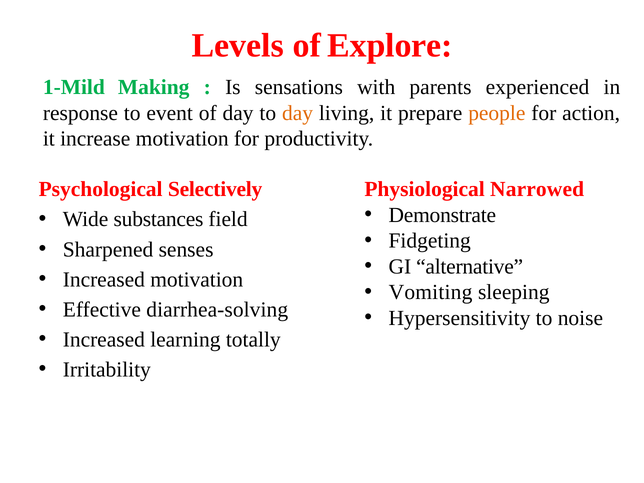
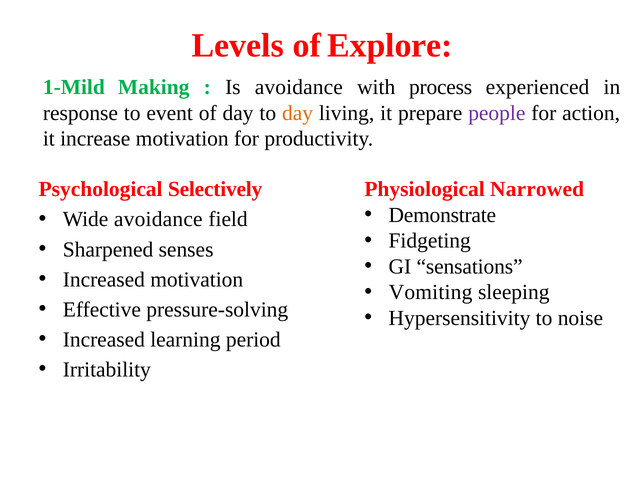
Is sensations: sensations -> avoidance (299, 87)
parents: parents -> process (441, 87)
people colour: orange -> purple (497, 113)
Wide substances: substances -> avoidance (158, 219)
alternative: alternative -> sensations (470, 267)
diarrhea-solving: diarrhea-solving -> pressure-solving (217, 310)
totally: totally -> period (253, 340)
